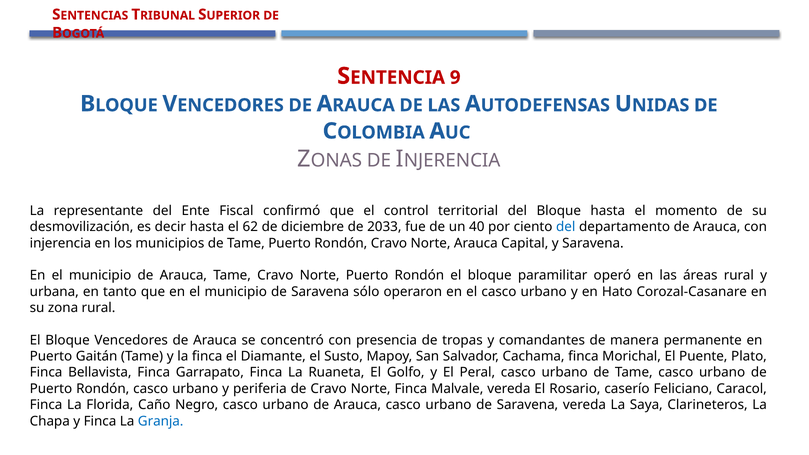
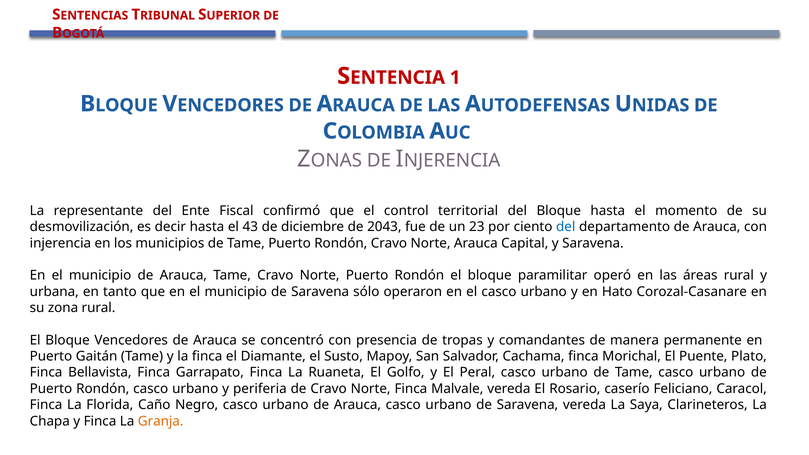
9: 9 -> 1 (455, 78)
62: 62 -> 43 (250, 227)
2033: 2033 -> 2043 (384, 227)
40: 40 -> 23 (477, 227)
Granja colour: blue -> orange (161, 421)
